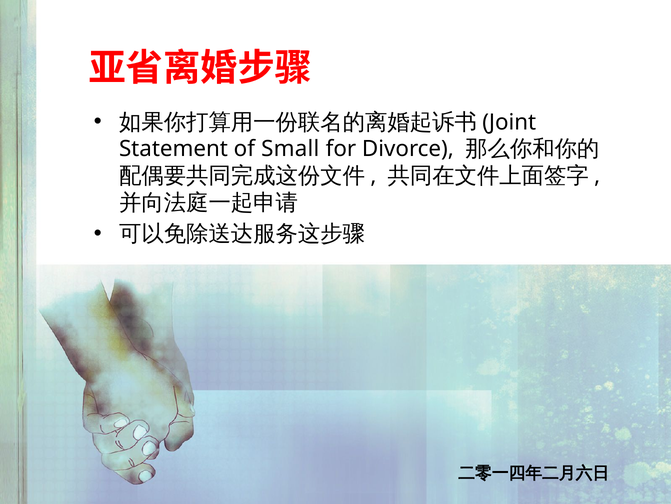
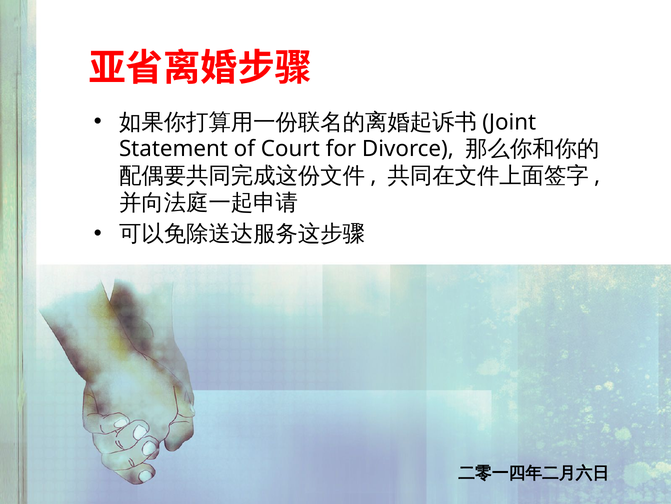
Small: Small -> Court (290, 149)
